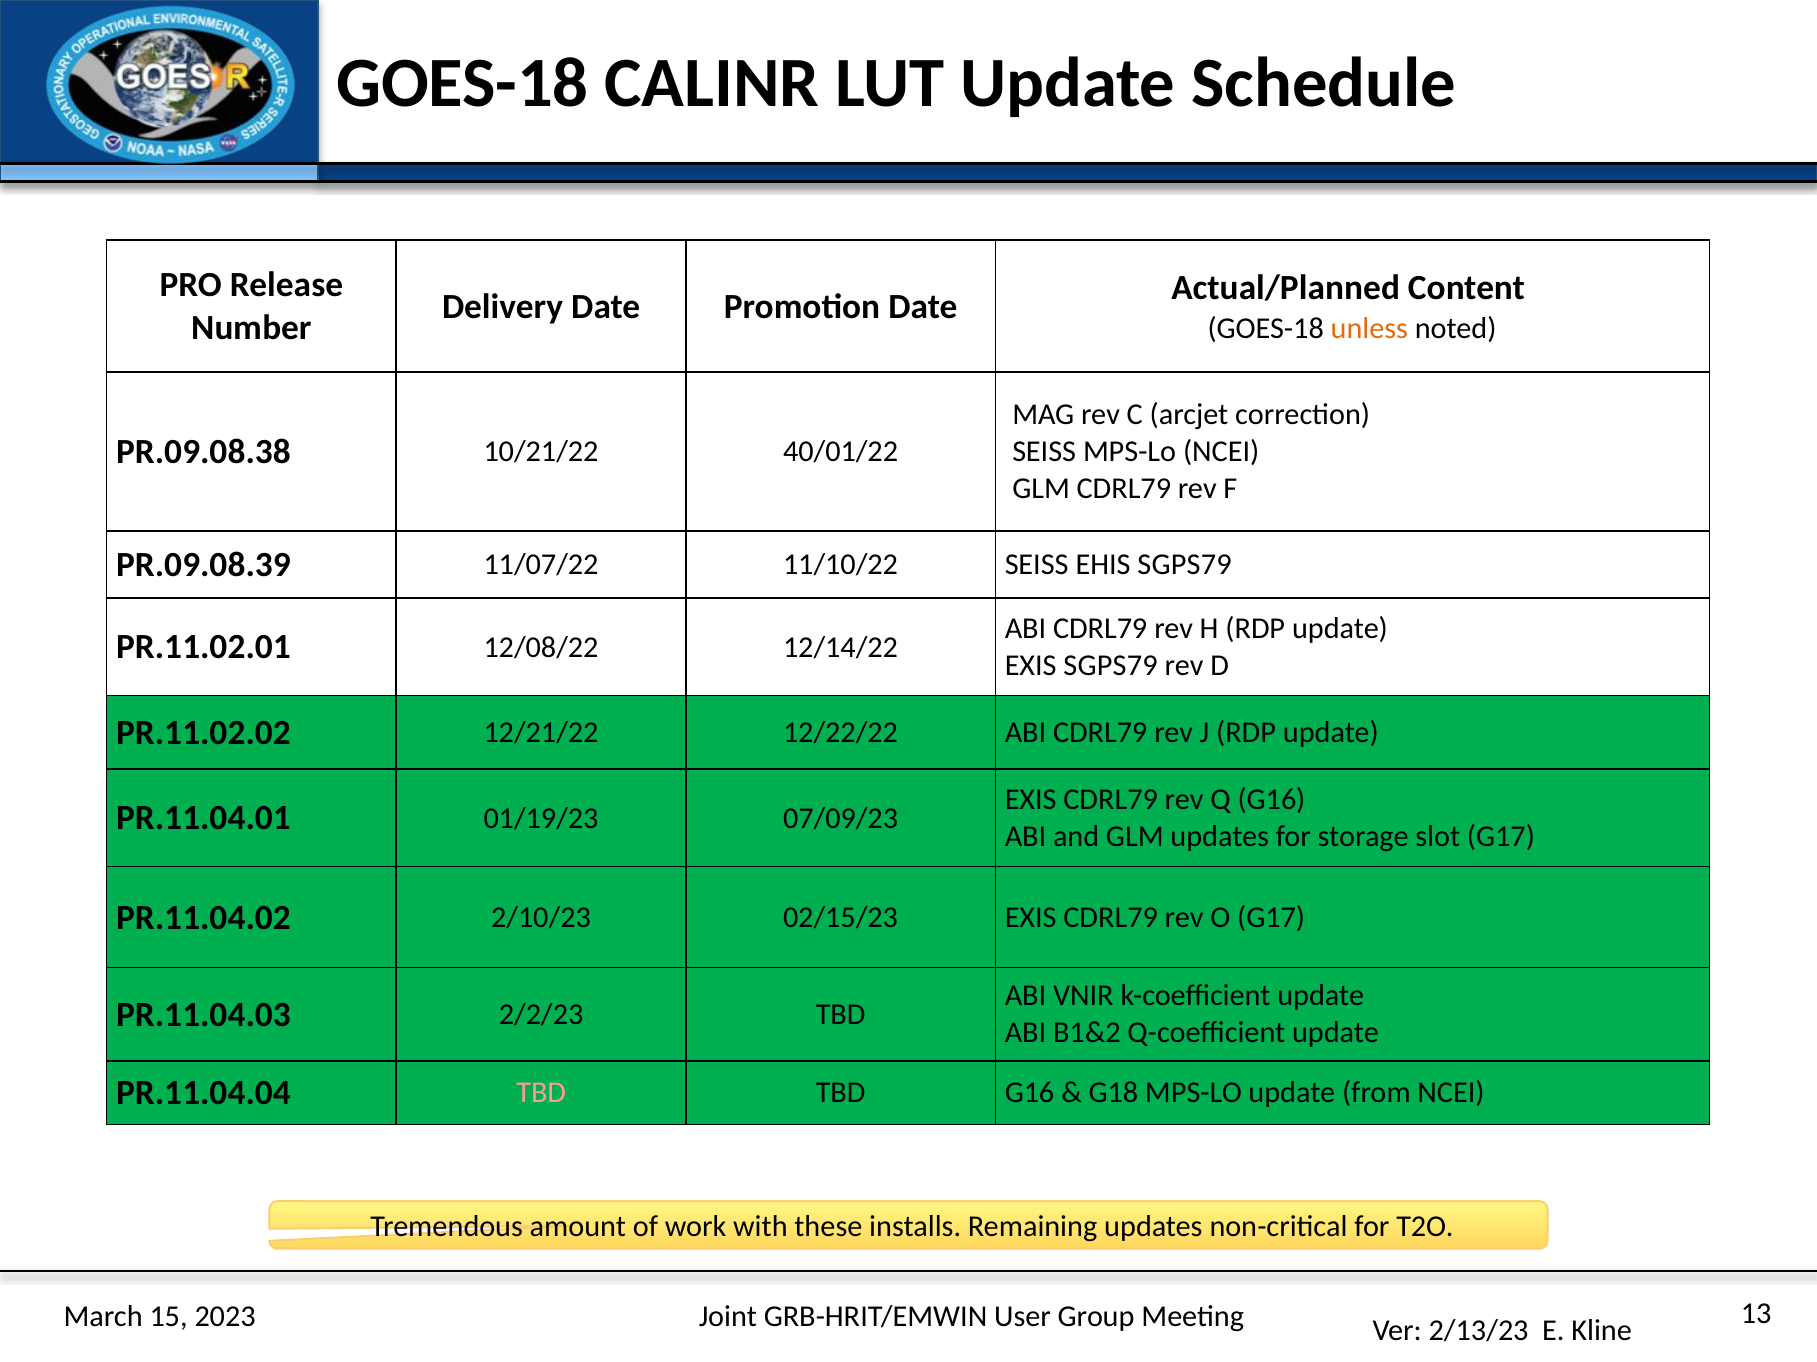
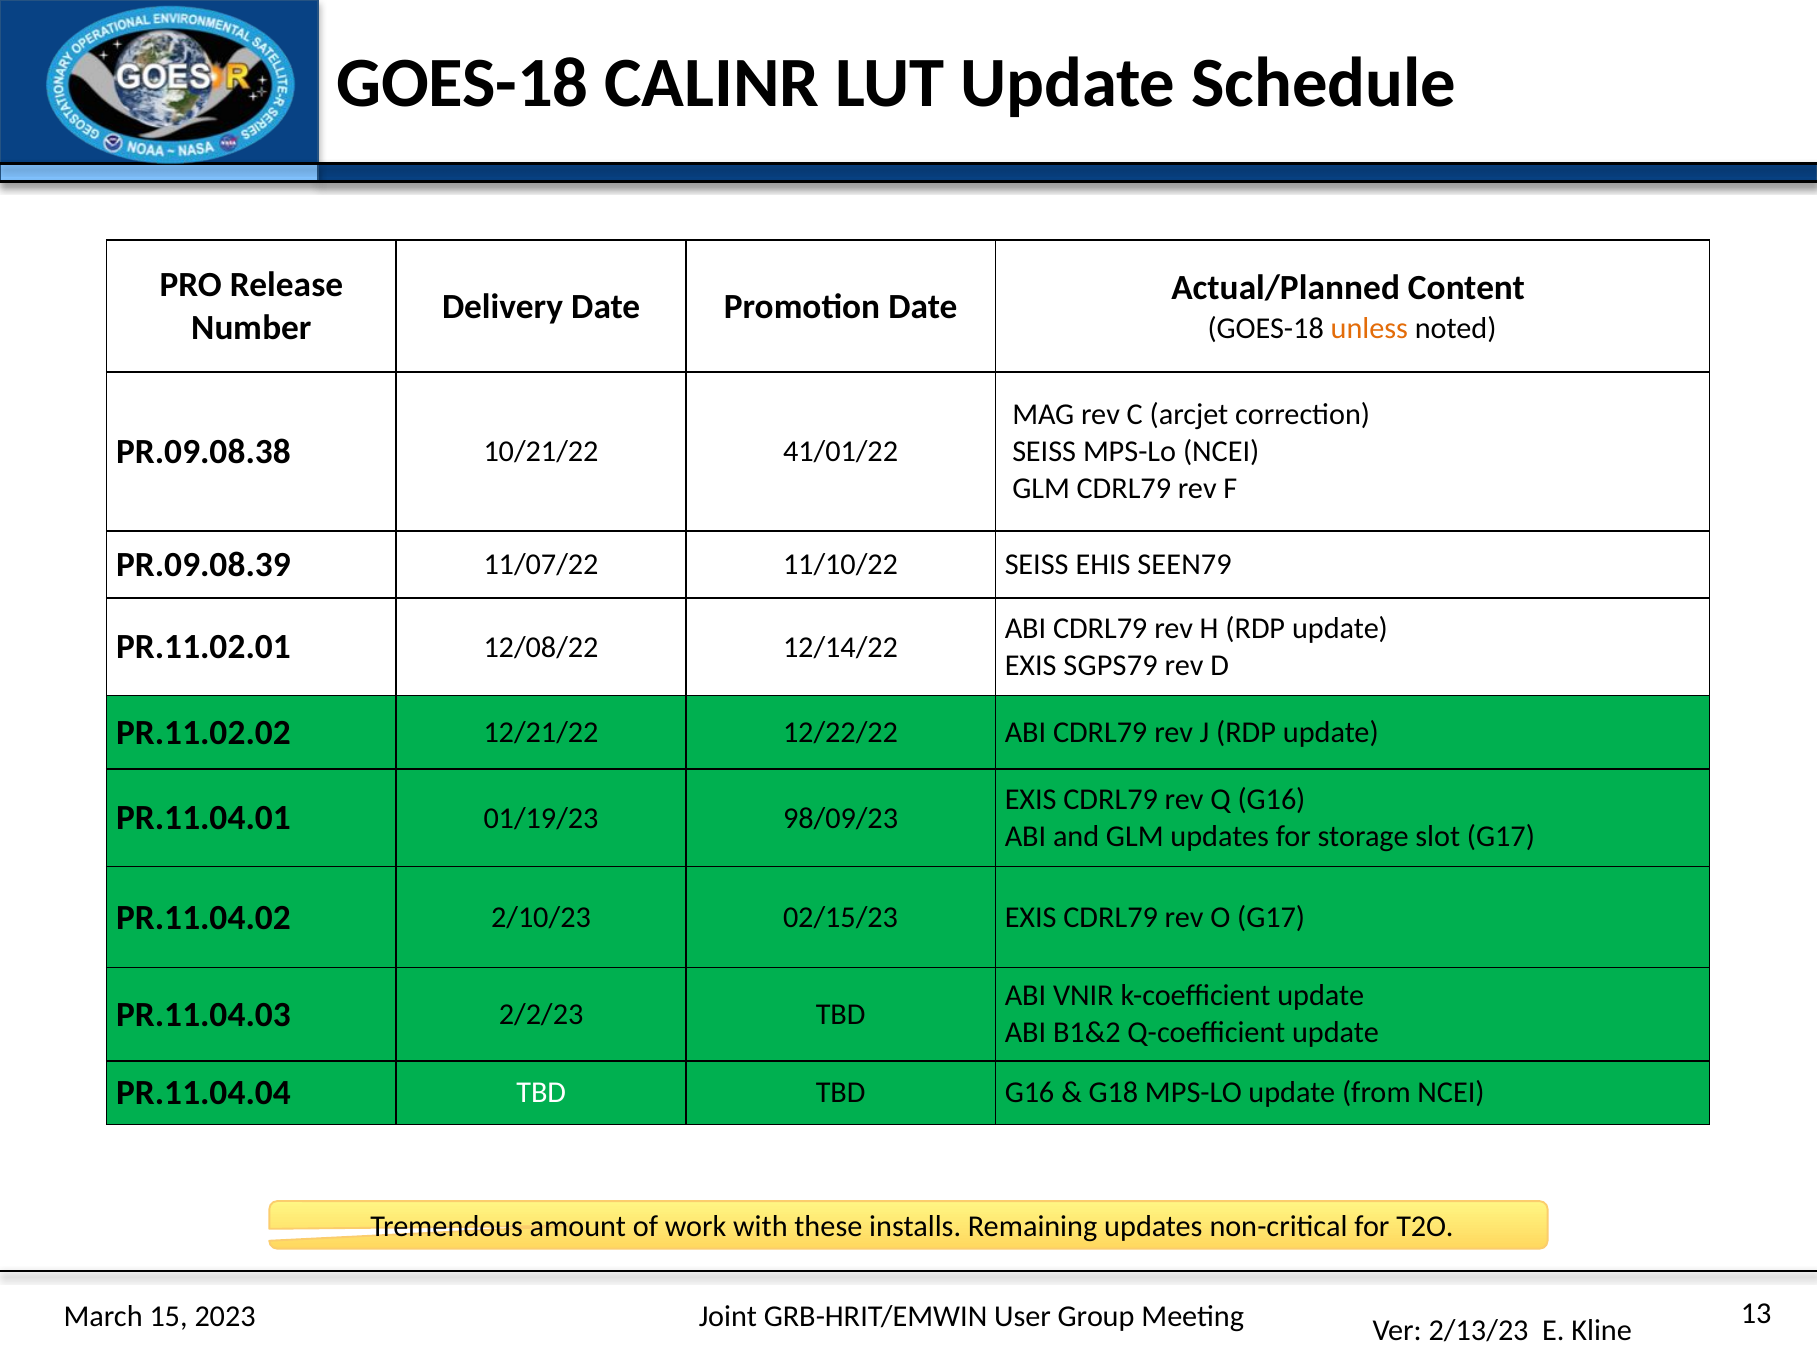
40/01/22: 40/01/22 -> 41/01/22 (841, 452)
EHIS SGPS79: SGPS79 -> SEEN79 (1185, 565)
07/09/23: 07/09/23 -> 98/09/23 (841, 819)
TBD colour: pink -> white (541, 1094)
